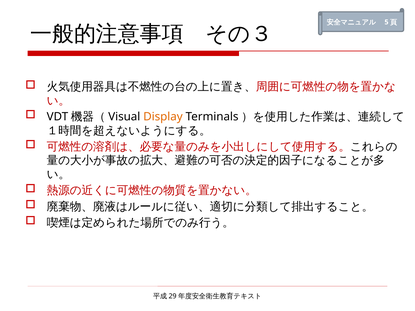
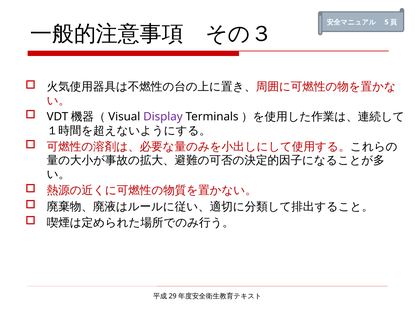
Display colour: orange -> purple (163, 117)
